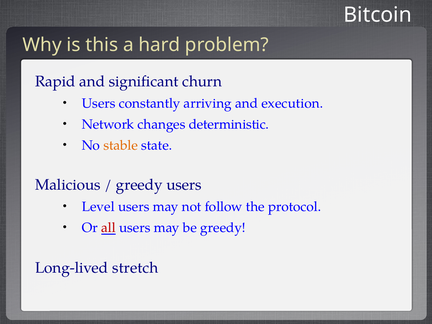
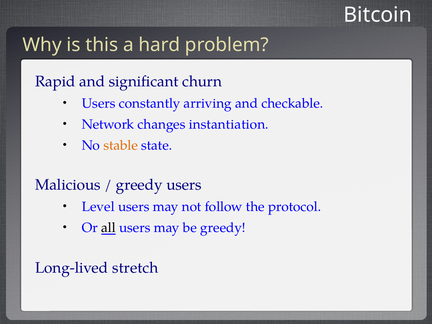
execution: execution -> checkable (292, 103)
deterministic: deterministic -> instantiation (229, 124)
all colour: red -> black (108, 228)
